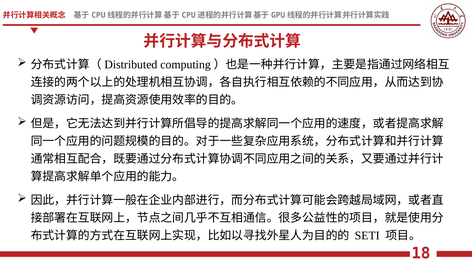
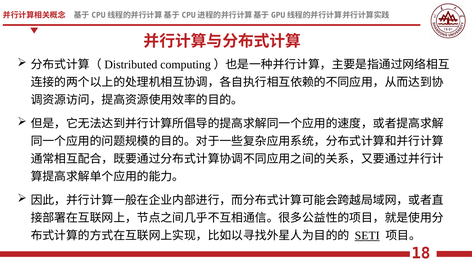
SETI underline: none -> present (367, 236)
